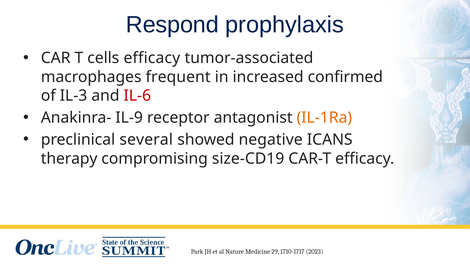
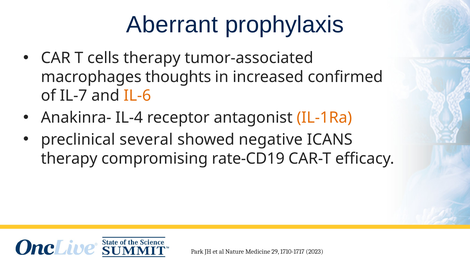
Respond: Respond -> Aberrant (172, 25)
cells efficacy: efficacy -> therapy (152, 58)
frequent: frequent -> thoughts (178, 77)
IL-3: IL-3 -> IL-7 (74, 96)
IL-6 colour: red -> orange (137, 96)
IL-9: IL-9 -> IL-4 (129, 118)
size-CD19: size-CD19 -> rate-CD19 (248, 158)
